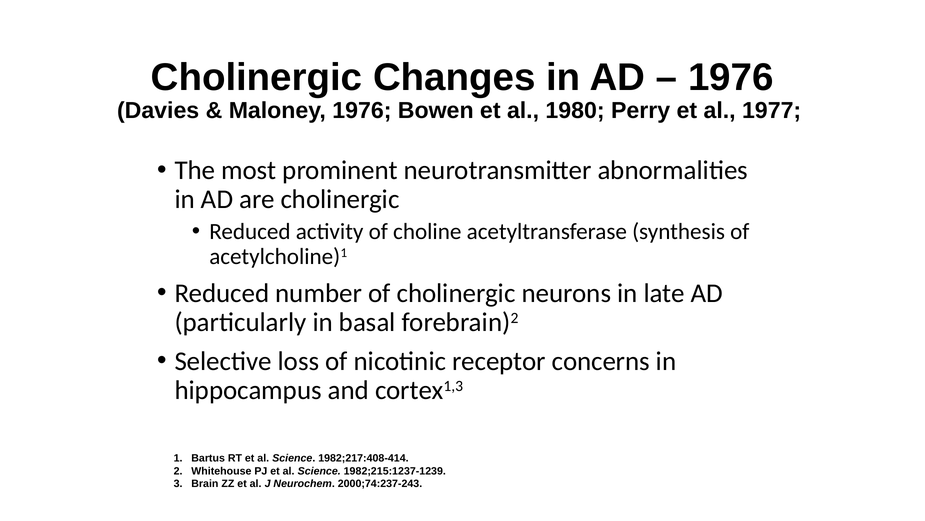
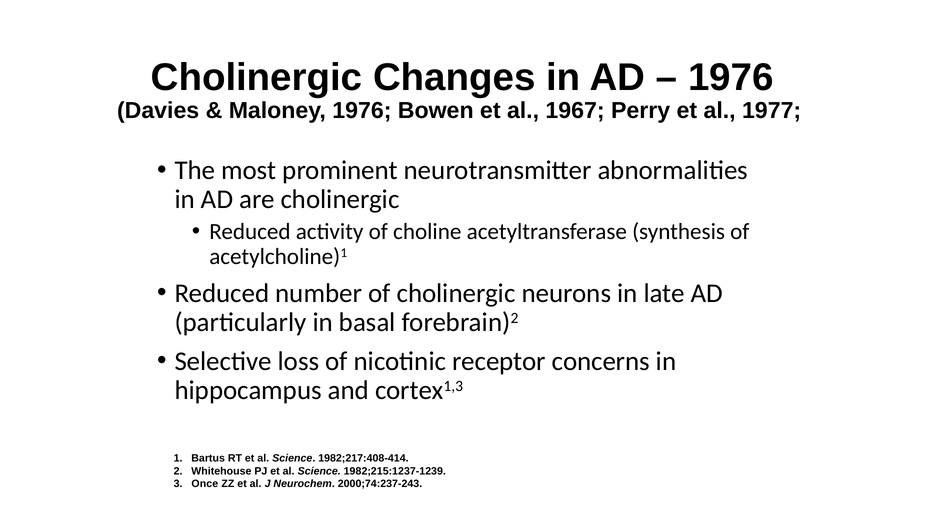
1980: 1980 -> 1967 (575, 111)
Brain: Brain -> Once (205, 483)
